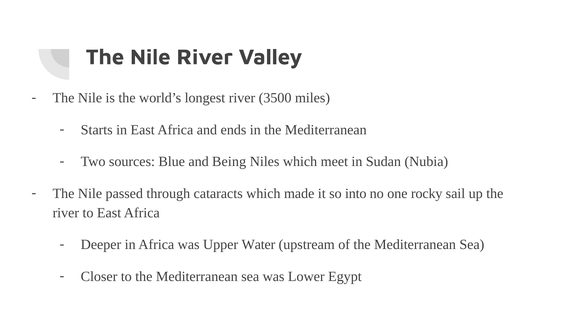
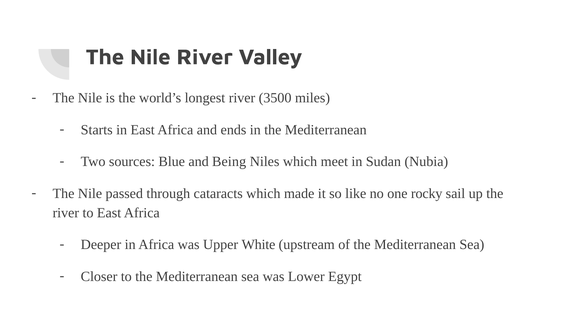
into: into -> like (356, 194)
Water: Water -> White (258, 245)
